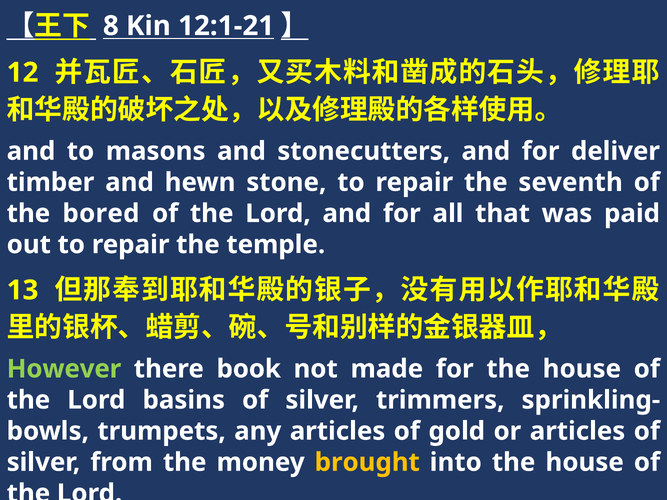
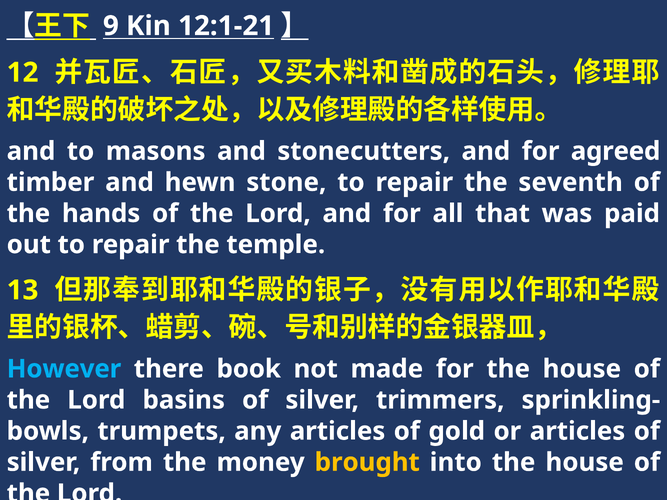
8: 8 -> 9 (111, 26)
deliver: deliver -> agreed (616, 151)
bored: bored -> hands (101, 214)
However colour: light green -> light blue (64, 369)
